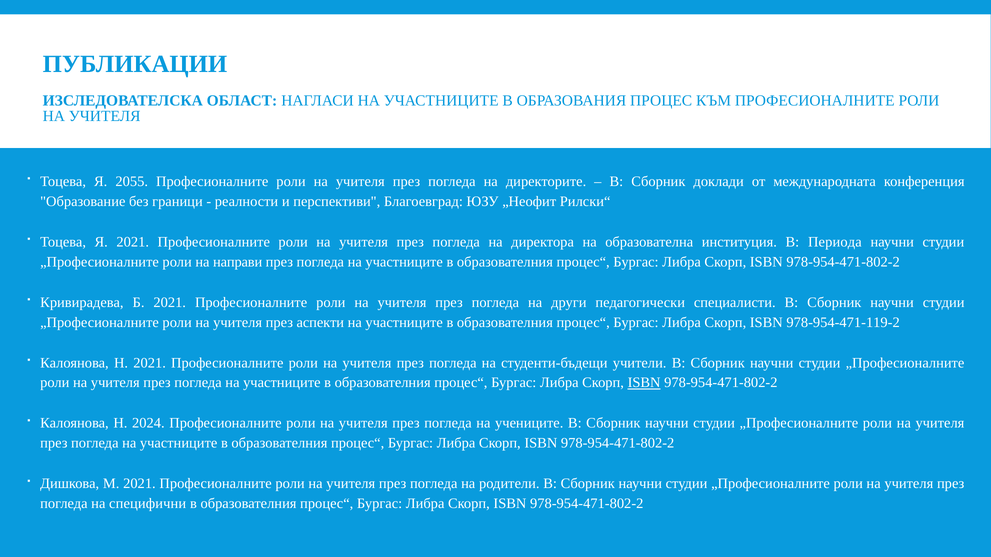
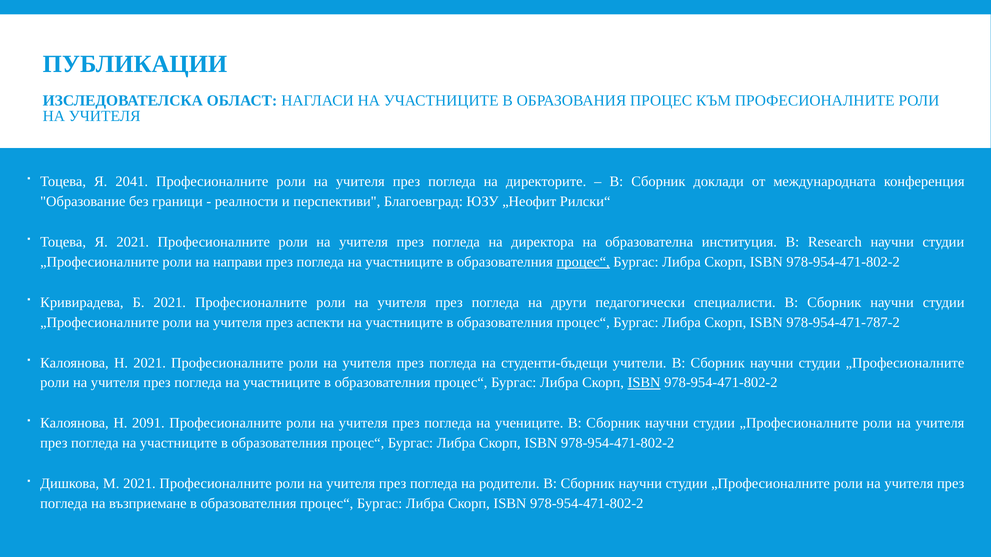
2055: 2055 -> 2041 (132, 182)
Периода: Периода -> Research (835, 242)
процес“ underline: none -> present (583, 262)
978-954-471-119-2: 978-954-471-119-2 -> 978-954-471-787-2 (843, 323)
2024: 2024 -> 2091 (148, 424)
специфични: специфични -> възприемане (148, 504)
